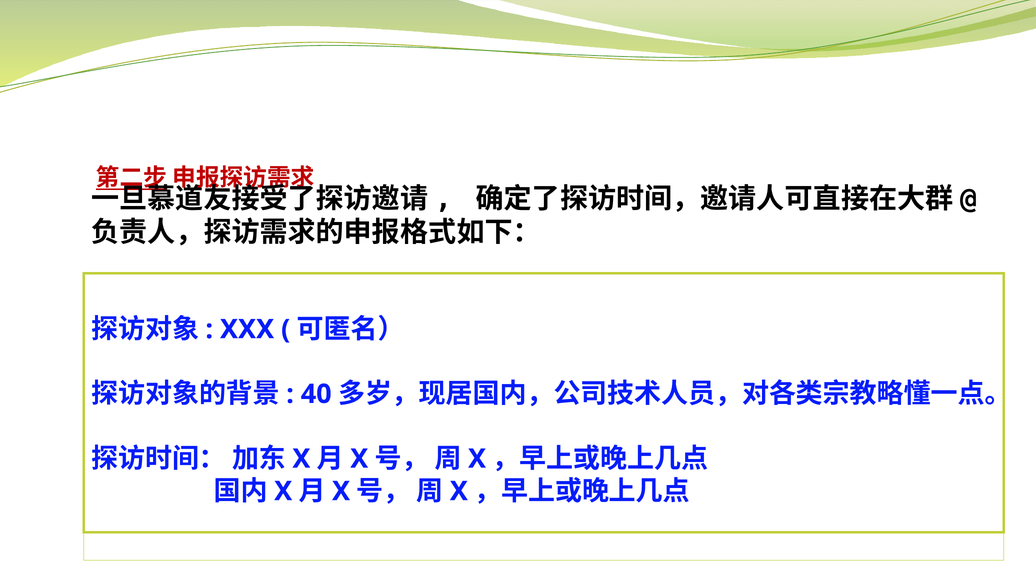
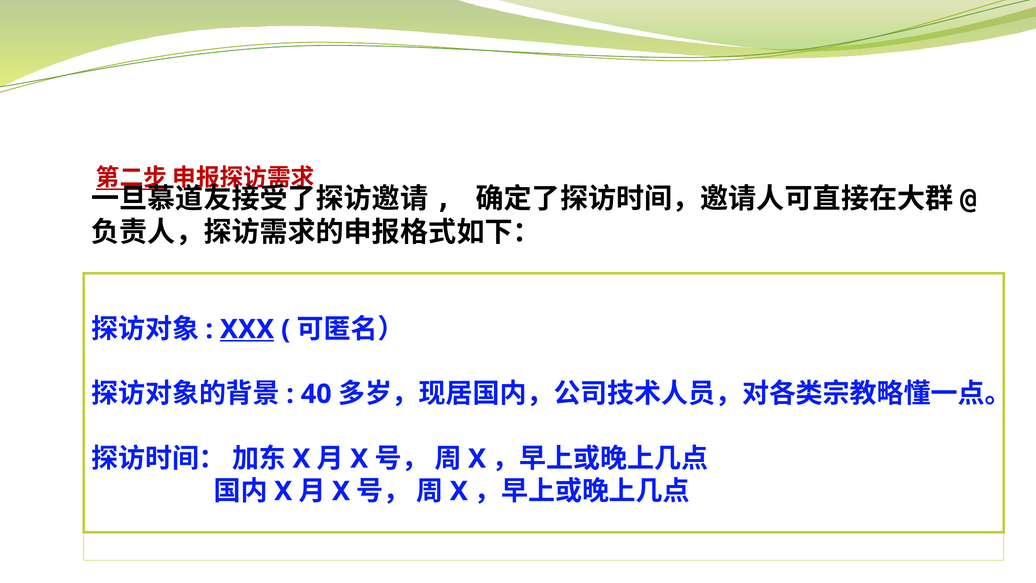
XXX underline: none -> present (247, 329)
